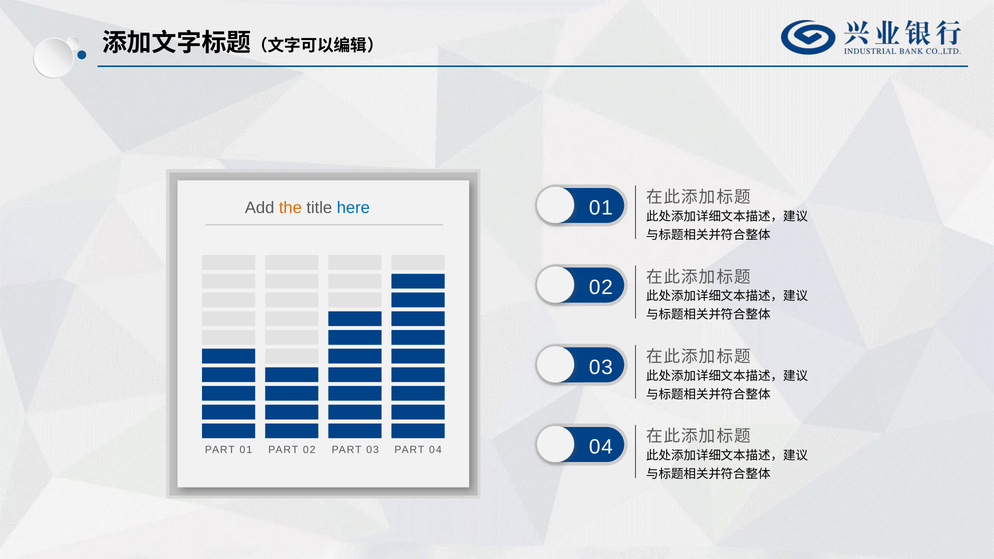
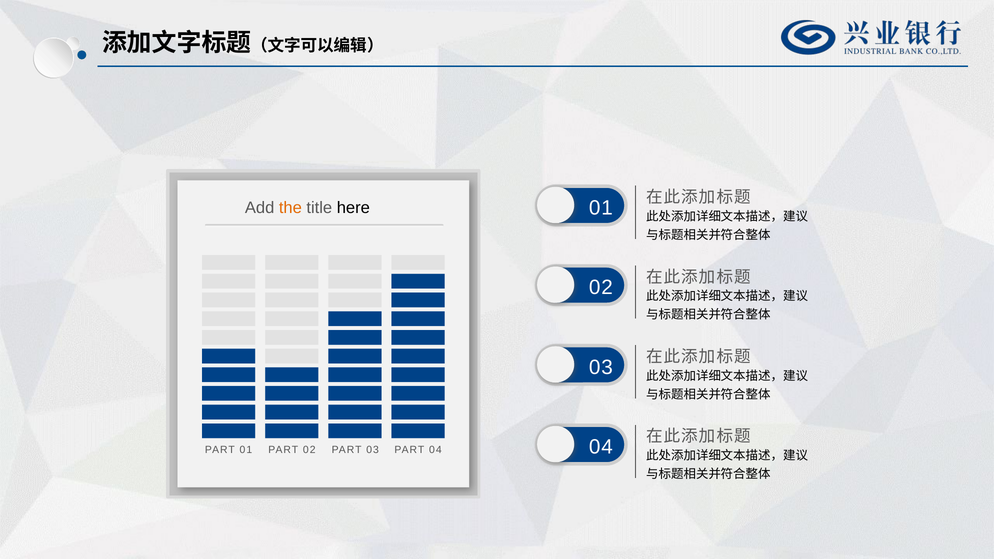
here colour: blue -> black (353, 208)
